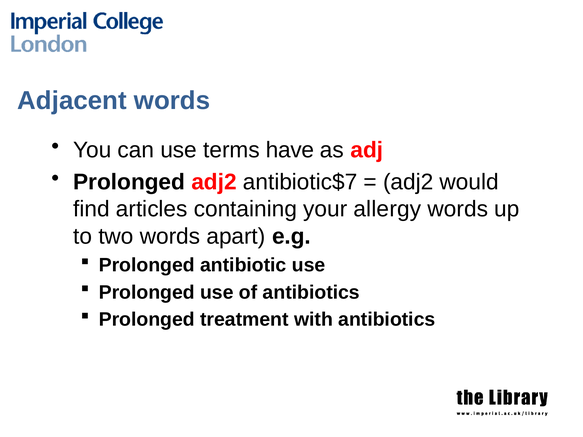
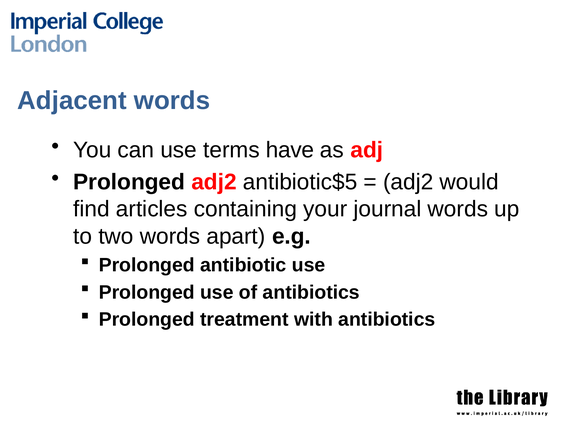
antibiotic$7: antibiotic$7 -> antibiotic$5 (300, 182)
allergy: allergy -> journal (387, 209)
